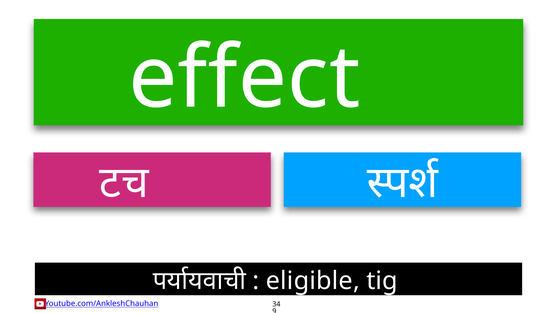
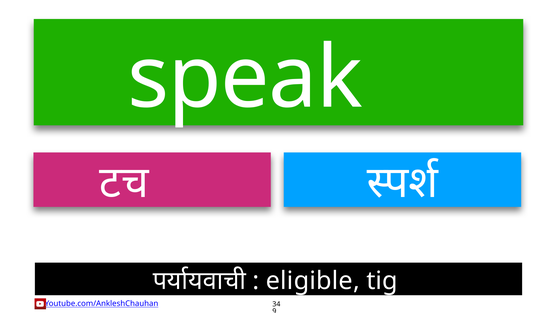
effect: effect -> speak (245, 78)
